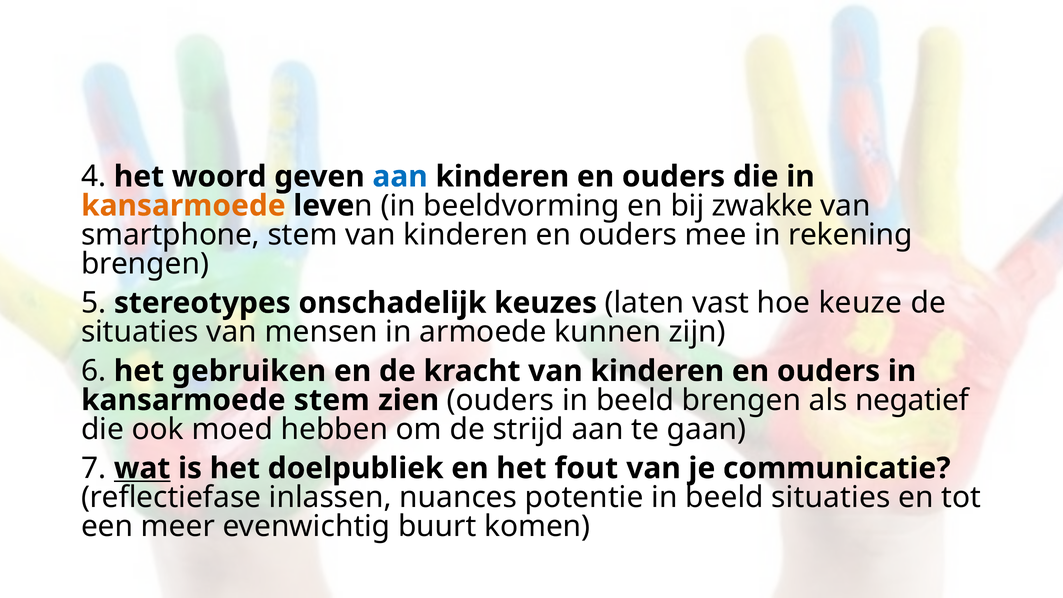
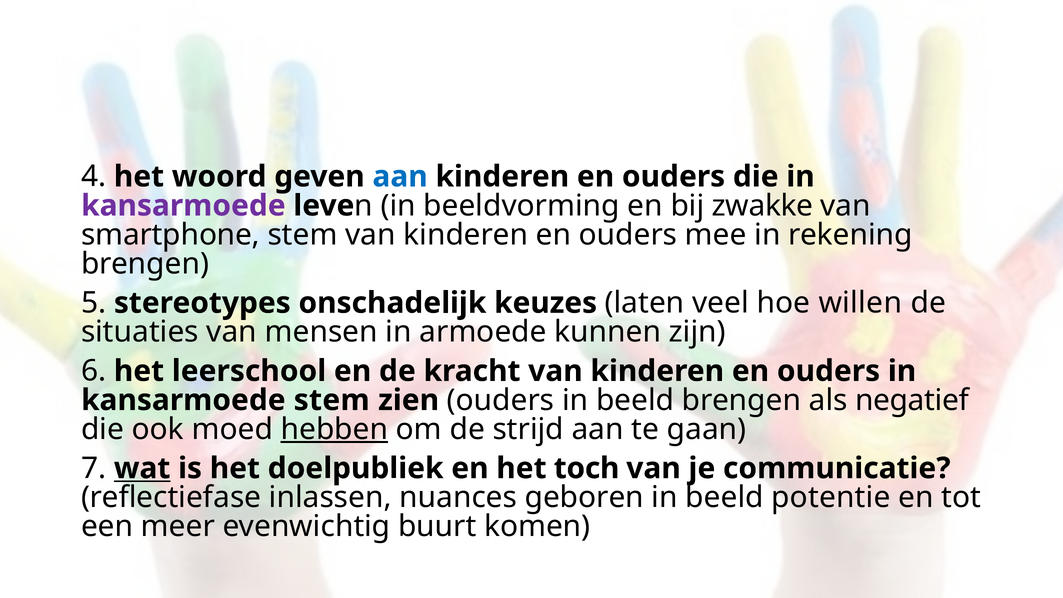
kansarmoede colour: orange -> purple (183, 206)
vast: vast -> veel (721, 303)
keuze: keuze -> willen (860, 303)
gebruiken: gebruiken -> leerschool (249, 371)
hebben underline: none -> present (334, 429)
fout: fout -> toch (587, 468)
potentie: potentie -> geboren (584, 497)
beeld situaties: situaties -> potentie (831, 497)
